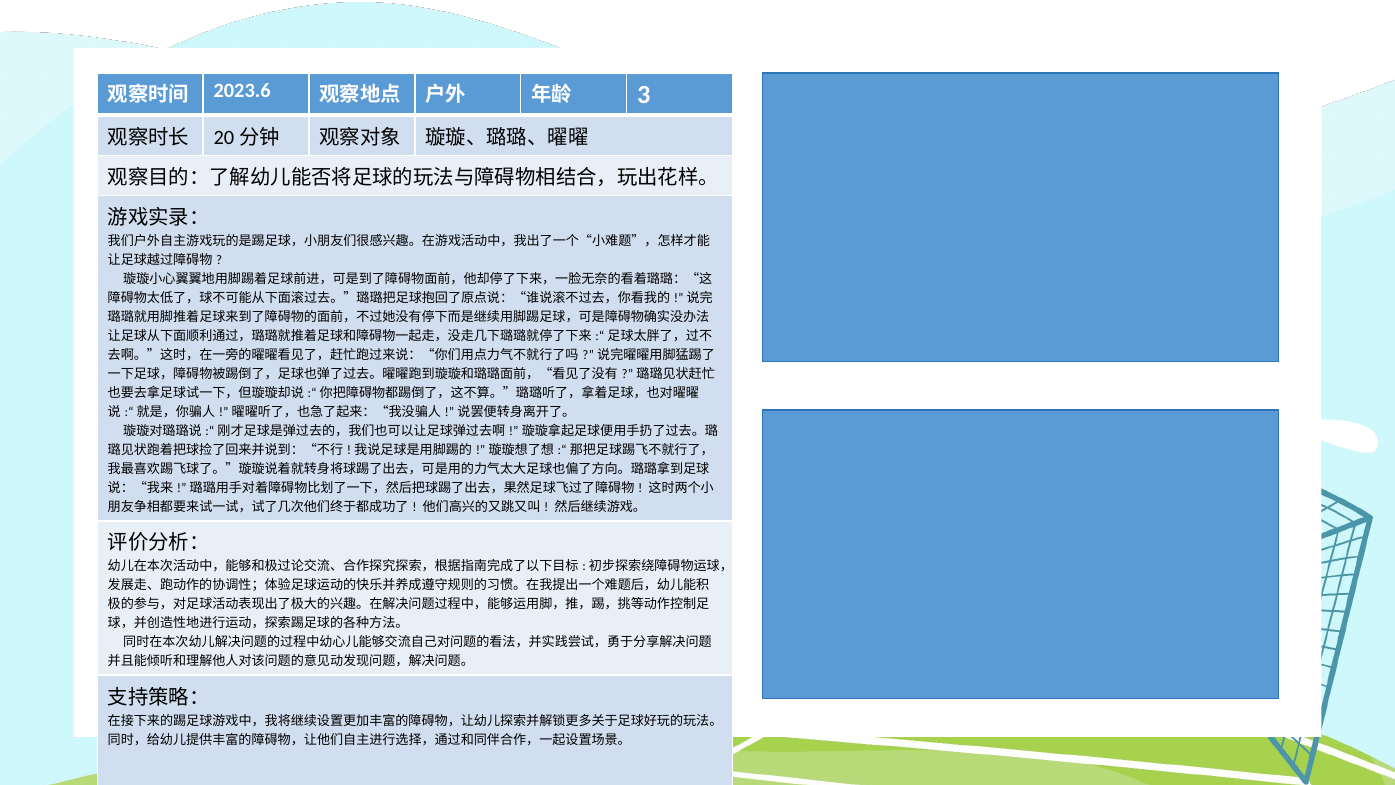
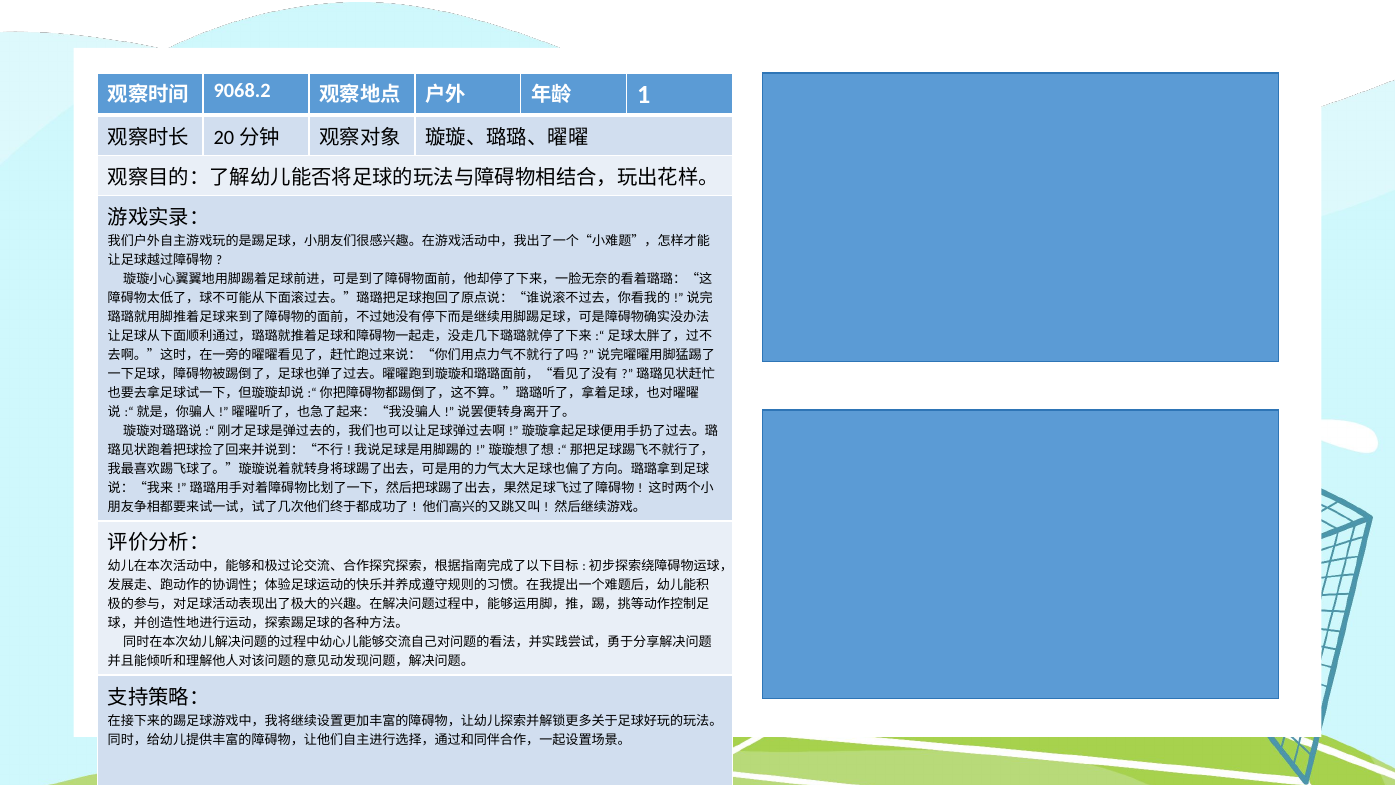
2023.6: 2023.6 -> 9068.2 (242, 91)
3: 3 -> 1 (644, 94)
